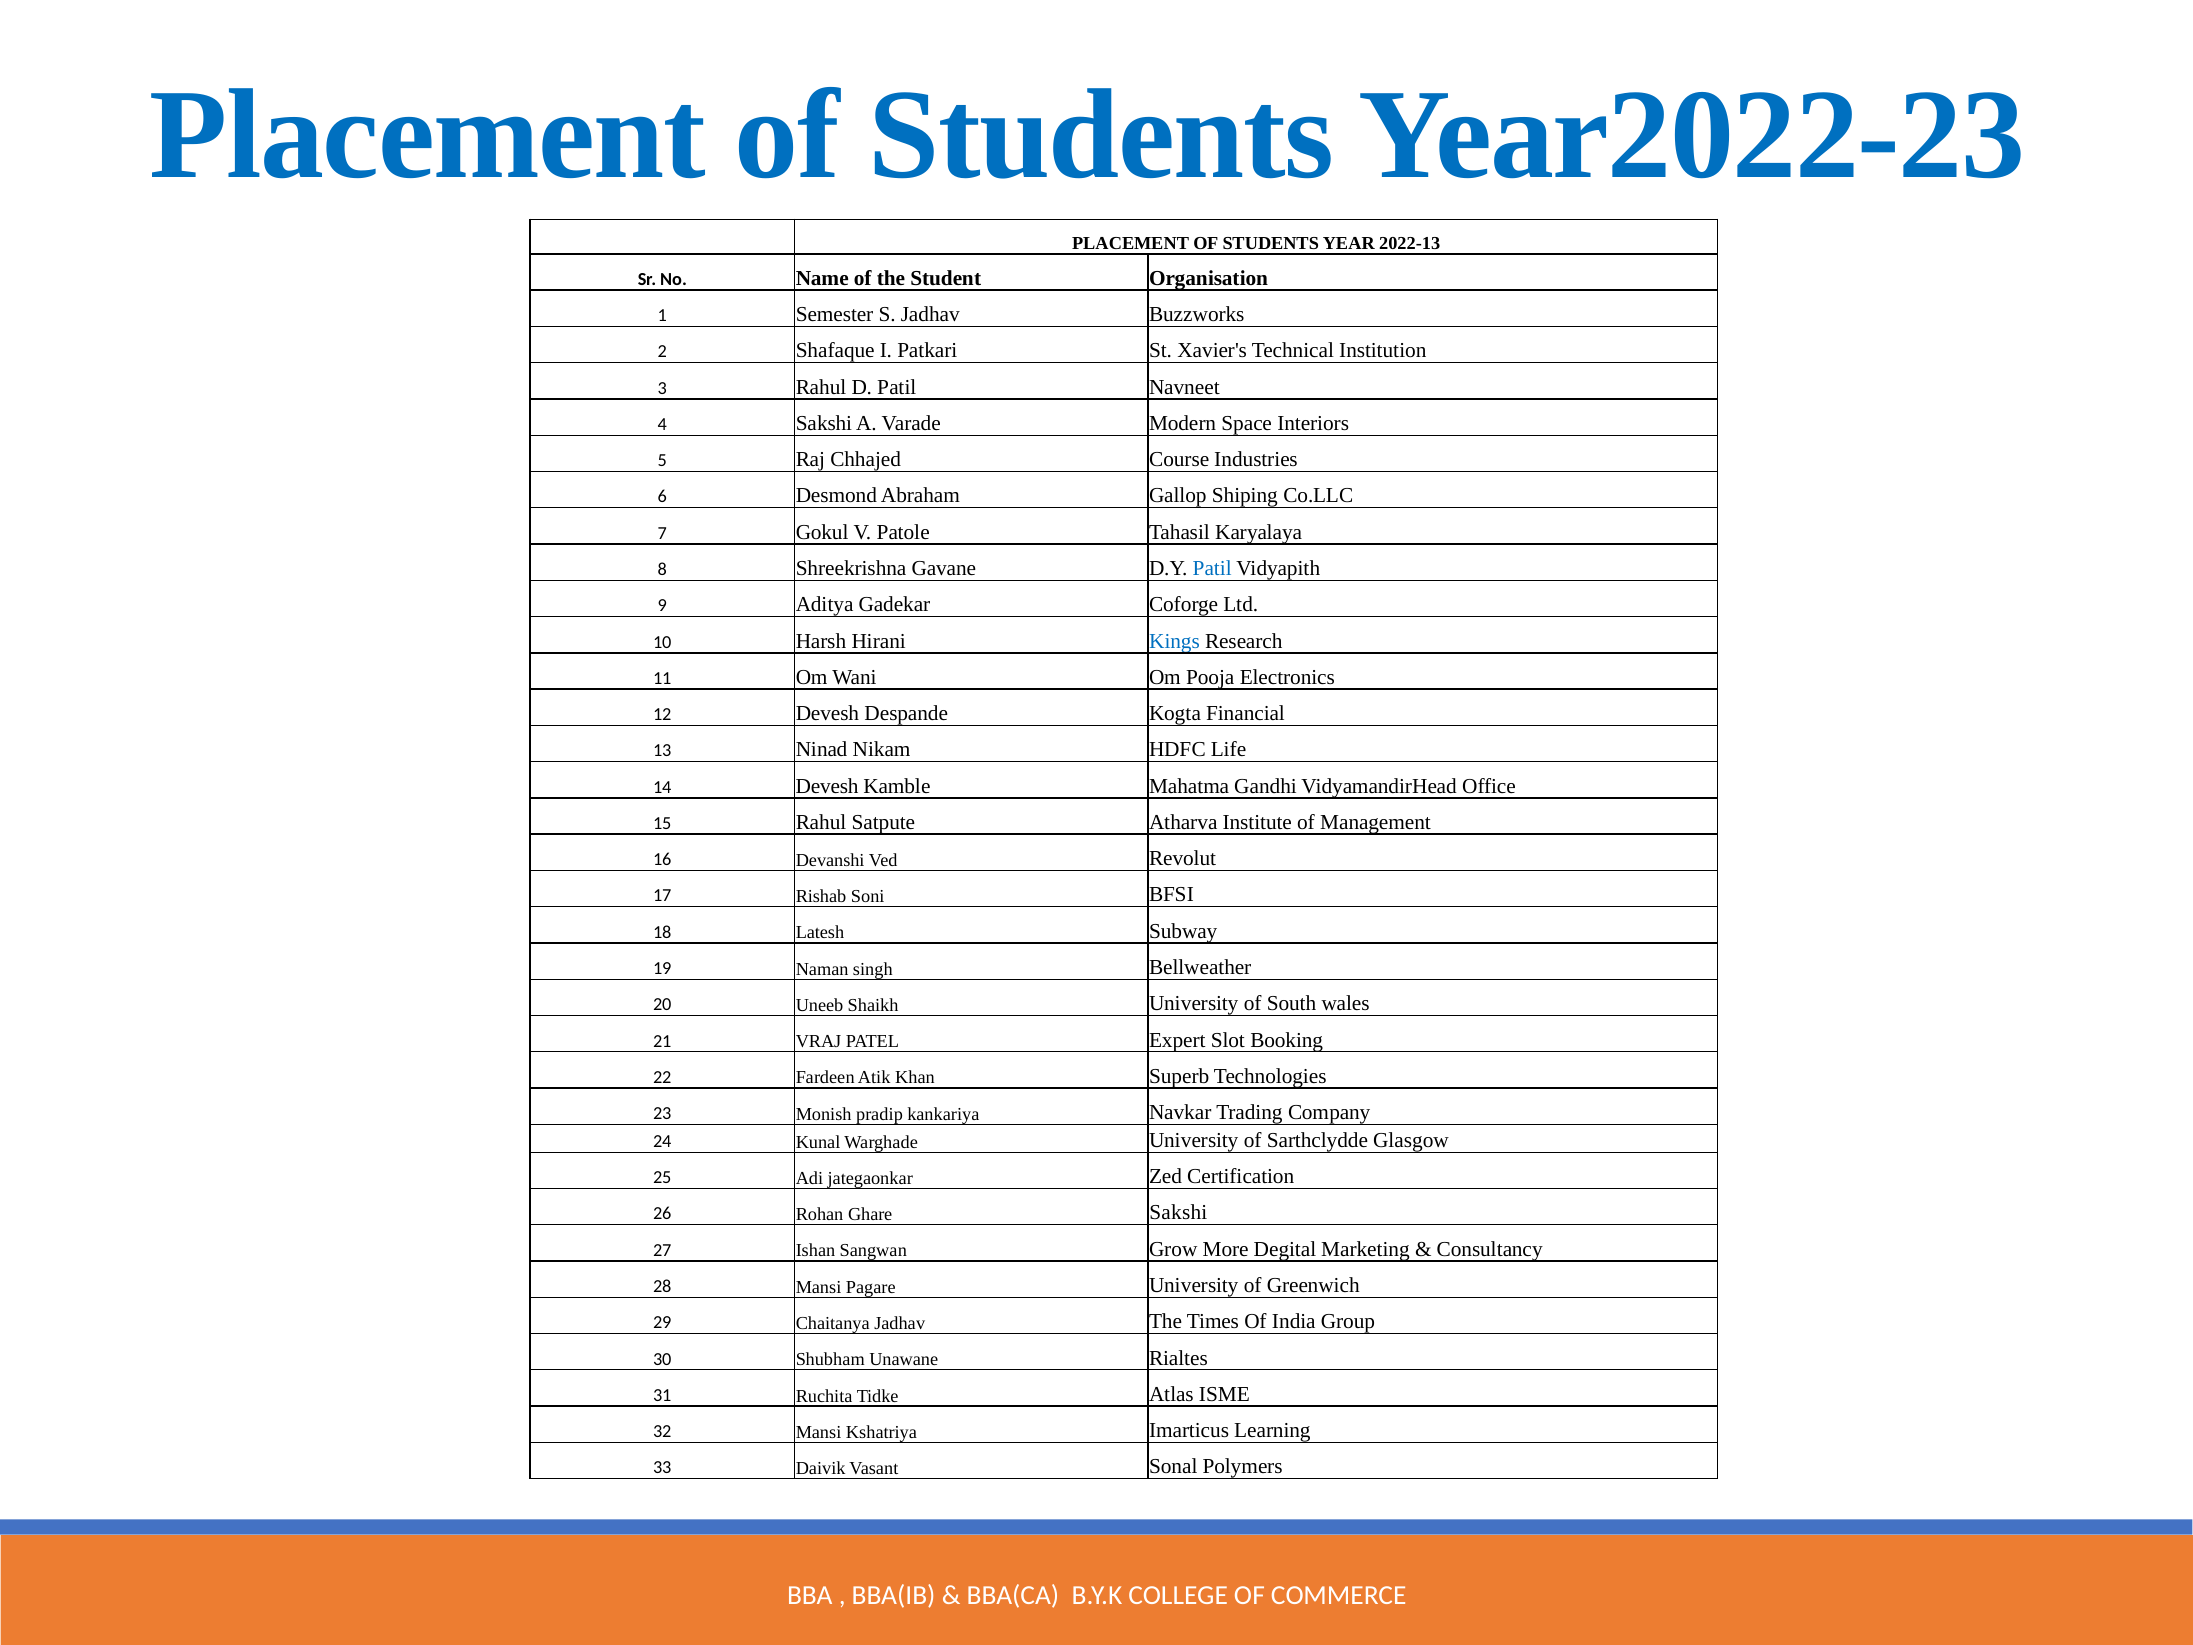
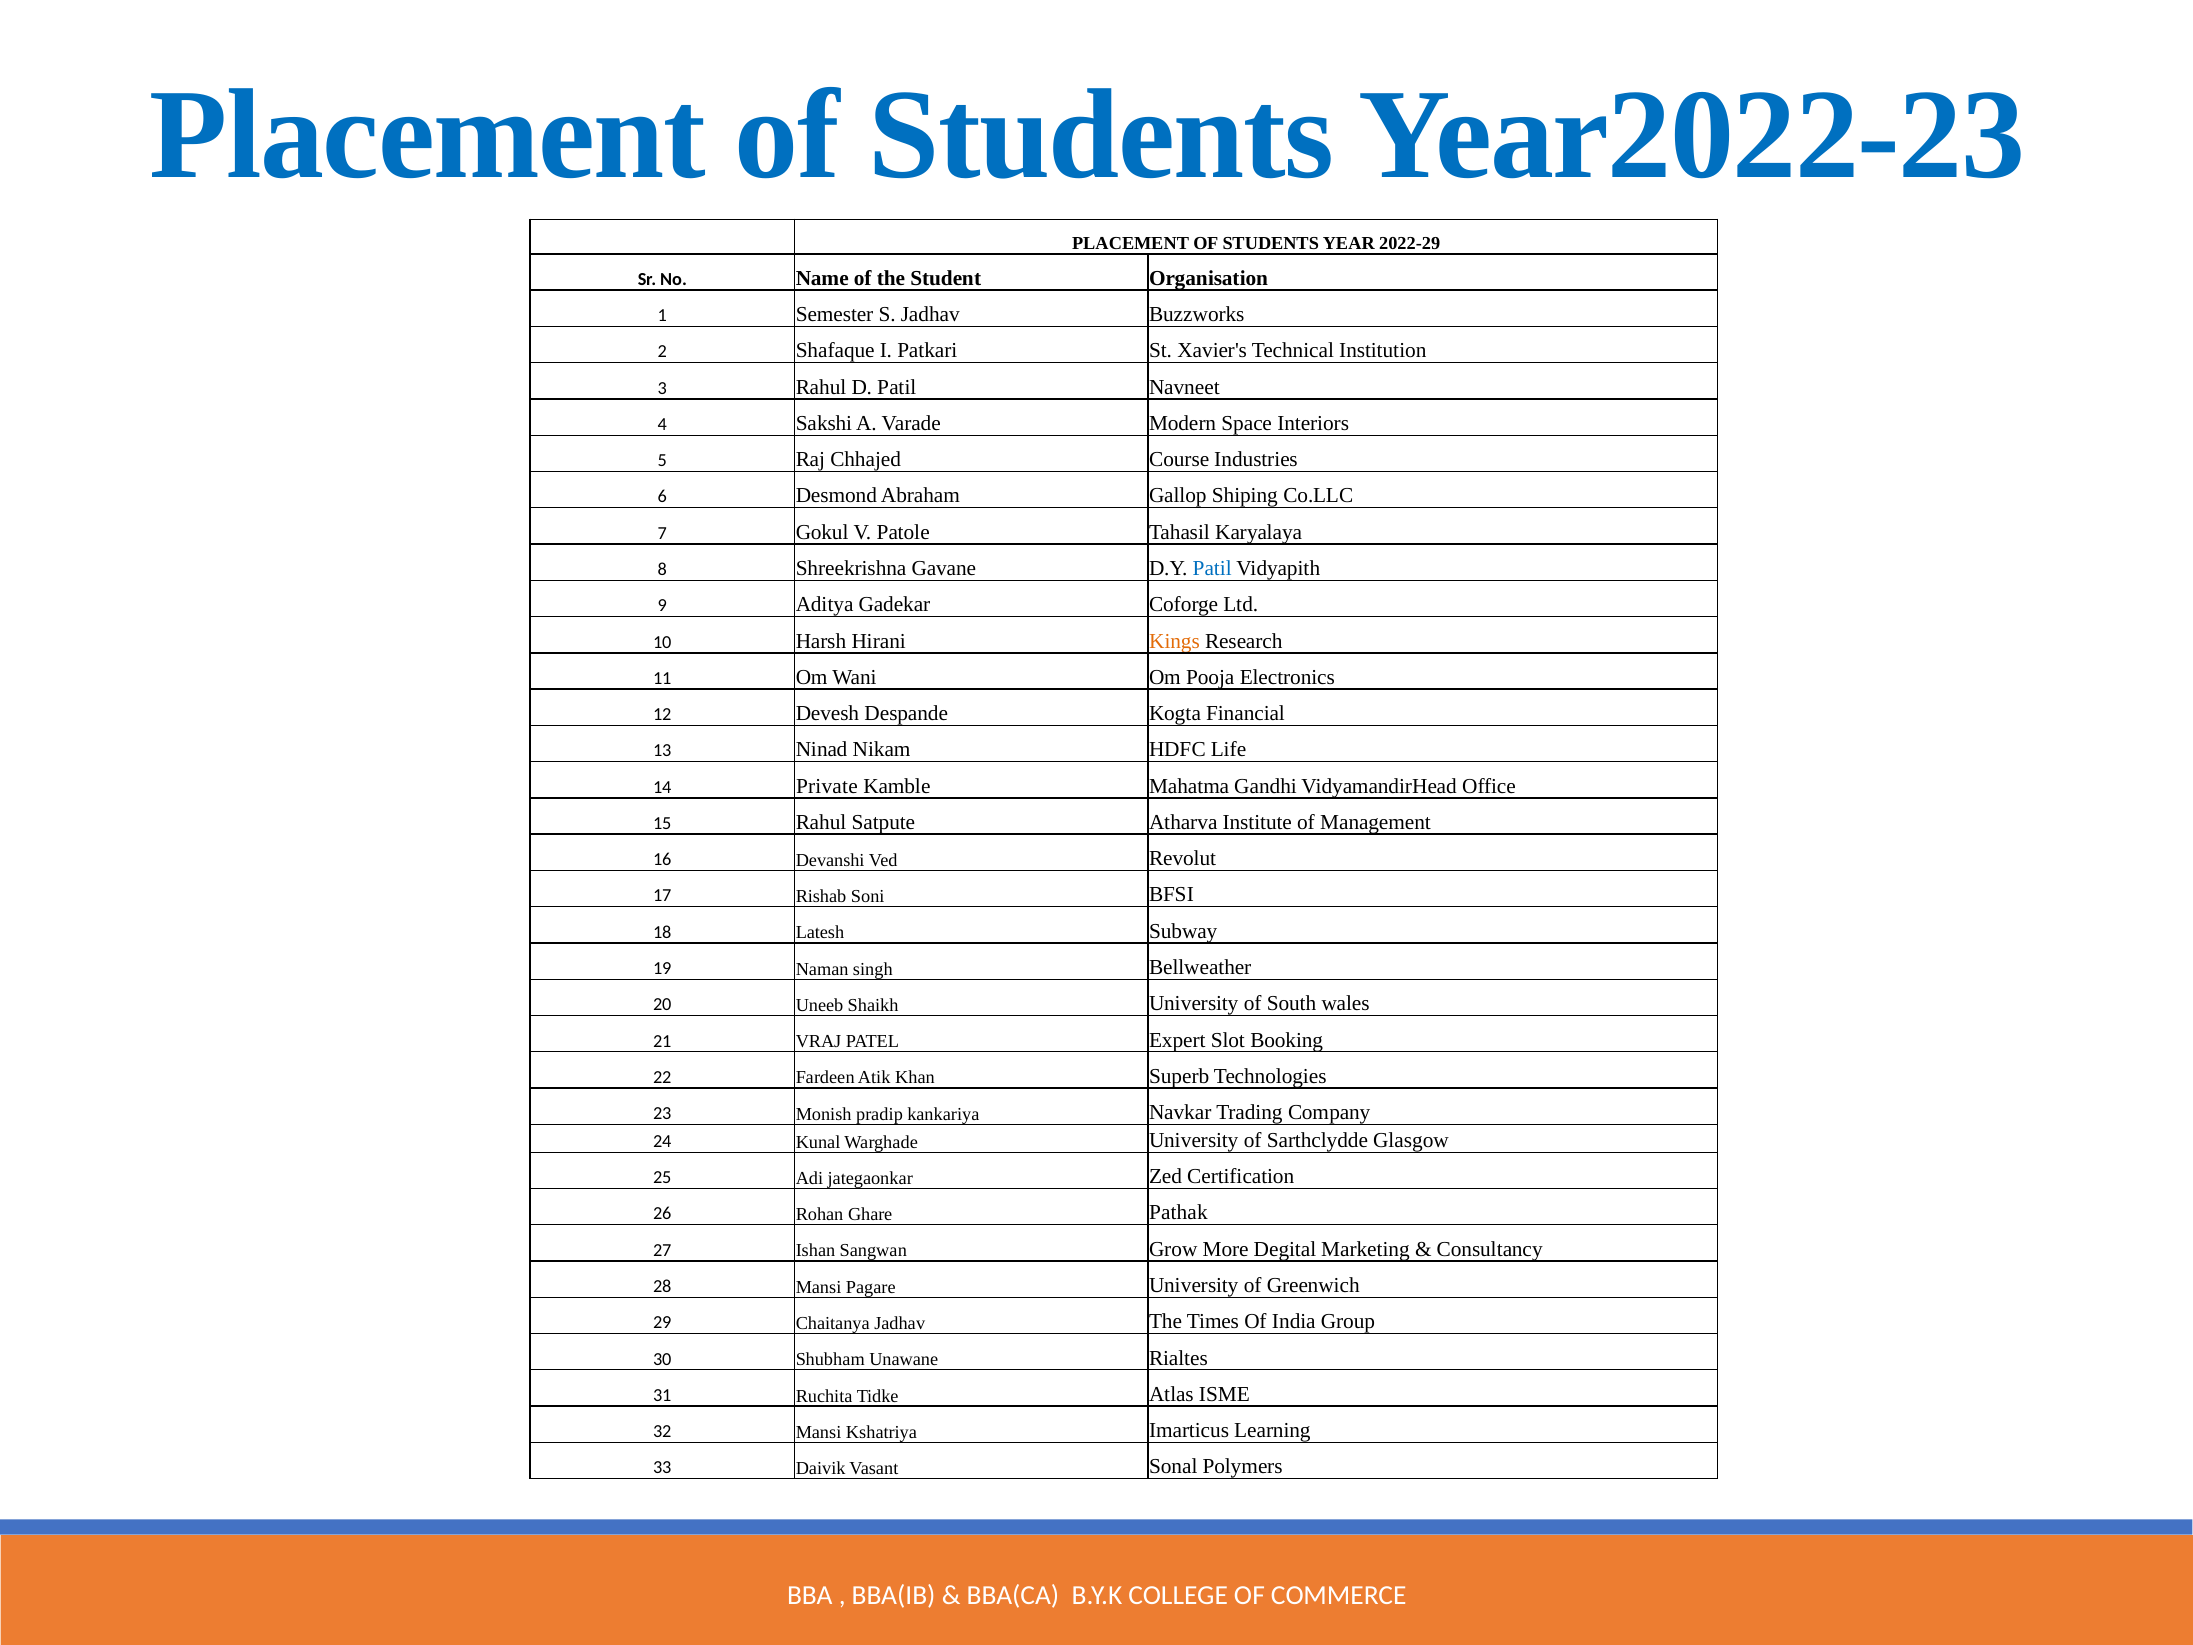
2022-13: 2022-13 -> 2022-29 (1410, 244)
Kings colour: blue -> orange (1175, 641)
14 Devesh: Devesh -> Private (827, 786)
Ghare Sakshi: Sakshi -> Pathak (1178, 1213)
